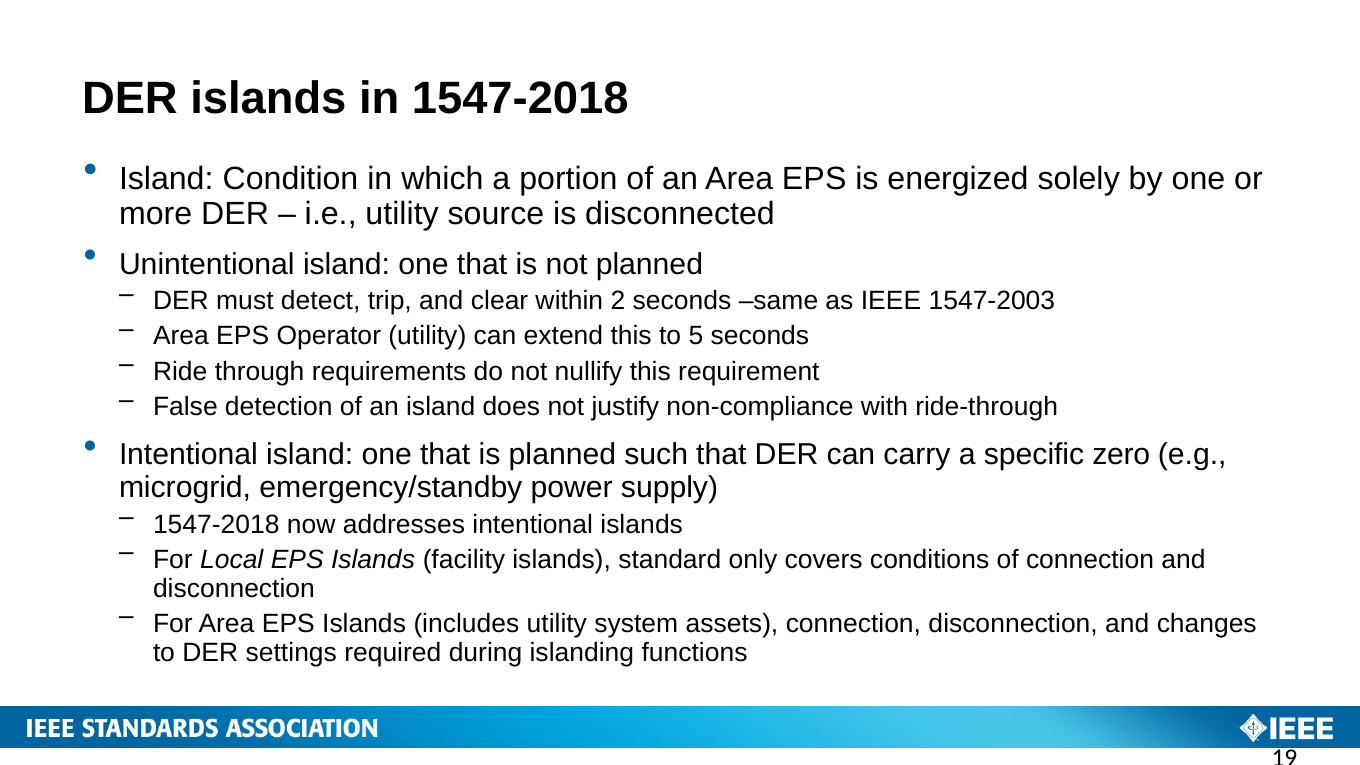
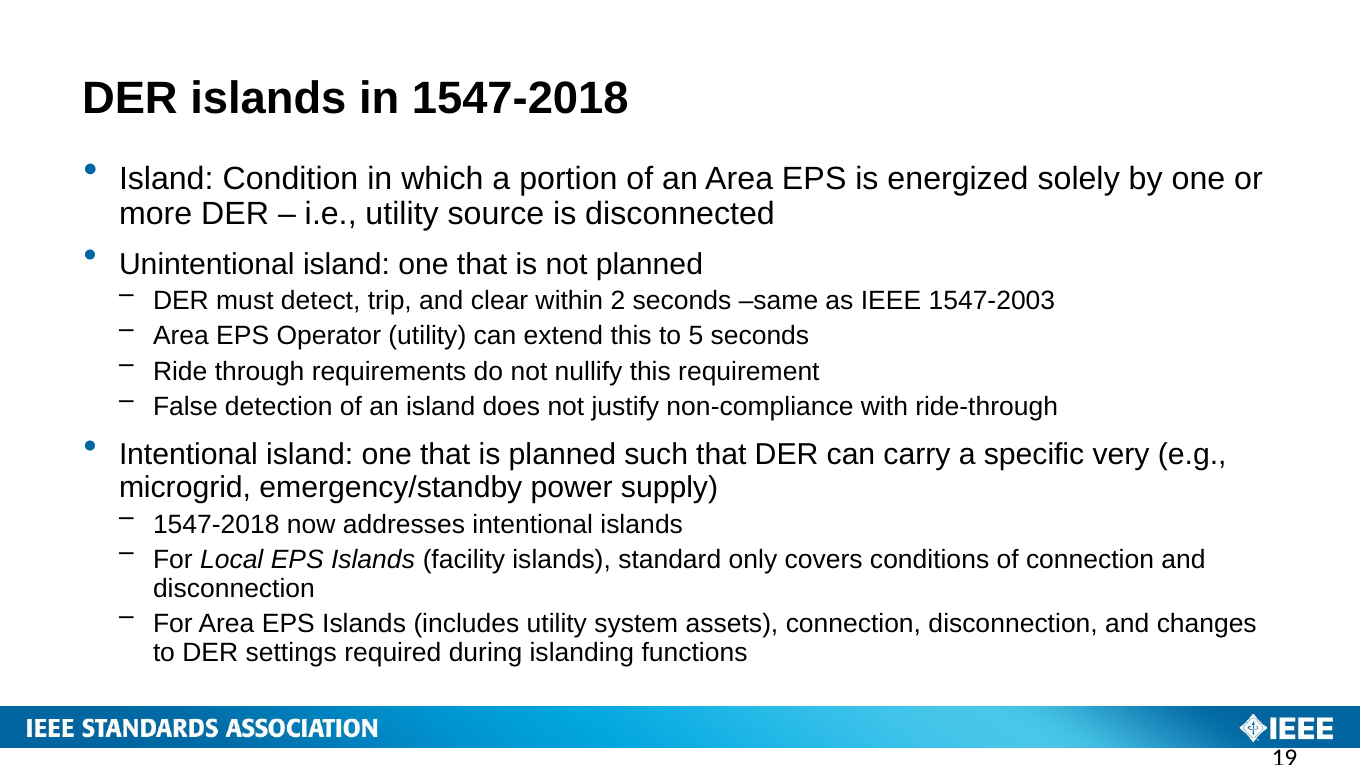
zero: zero -> very (1121, 455)
